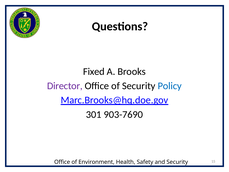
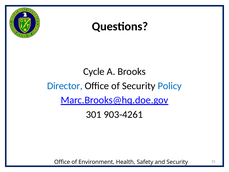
Fixed: Fixed -> Cycle (94, 71)
Director colour: purple -> blue (65, 86)
903-7690: 903-7690 -> 903-4261 (123, 114)
